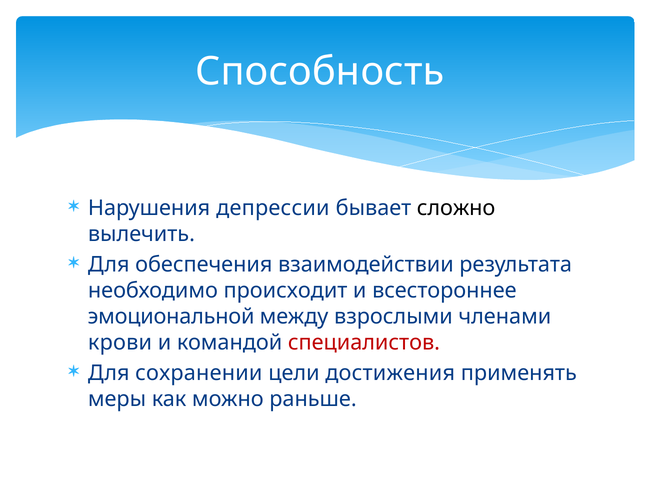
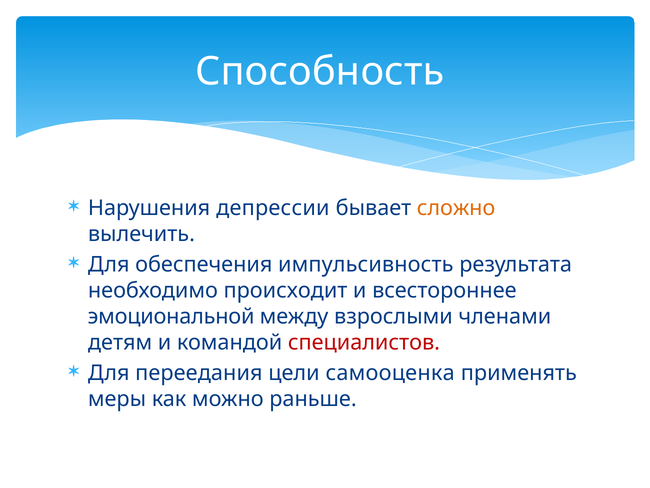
сложно colour: black -> orange (456, 208)
взаимодействии: взаимодействии -> импульсивность (366, 264)
крови: крови -> детям (120, 342)
сохранении: сохранении -> переедания (199, 373)
достижения: достижения -> самооценка (390, 373)
